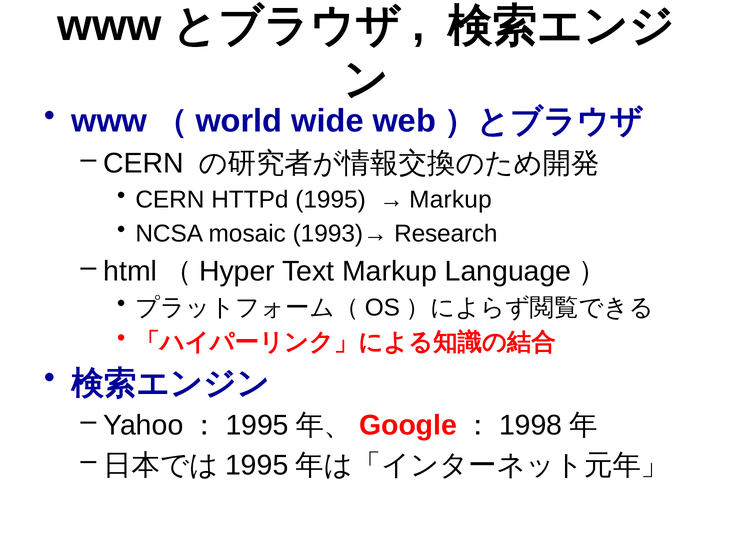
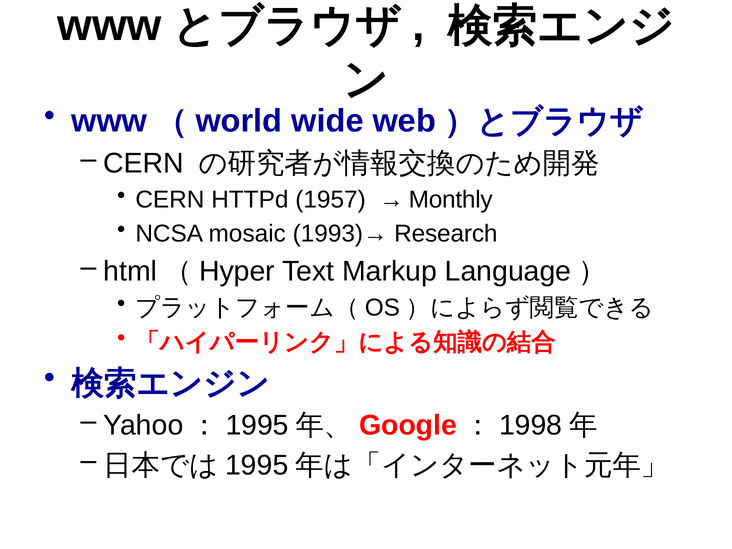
HTTPd 1995: 1995 -> 1957 (331, 200)
Markup: Markup -> Monthly (451, 200)
